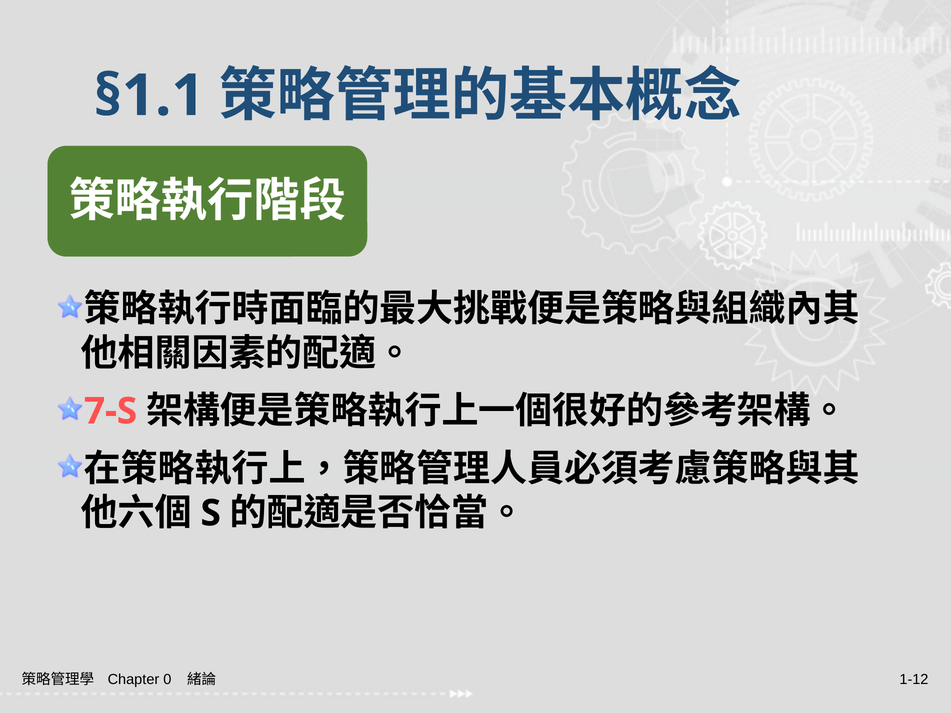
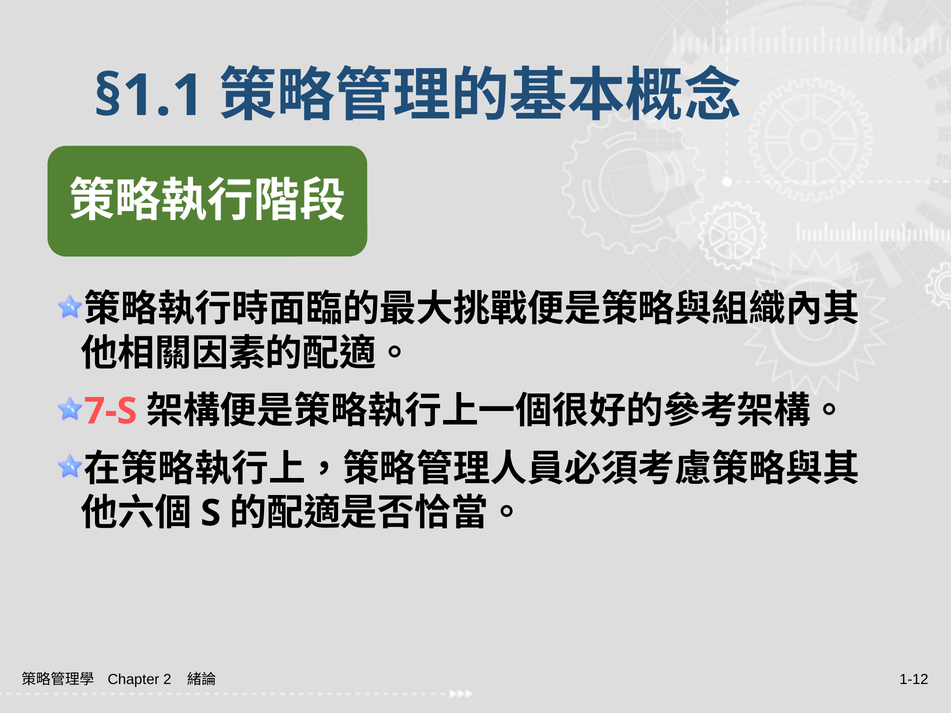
0: 0 -> 2 (167, 680)
